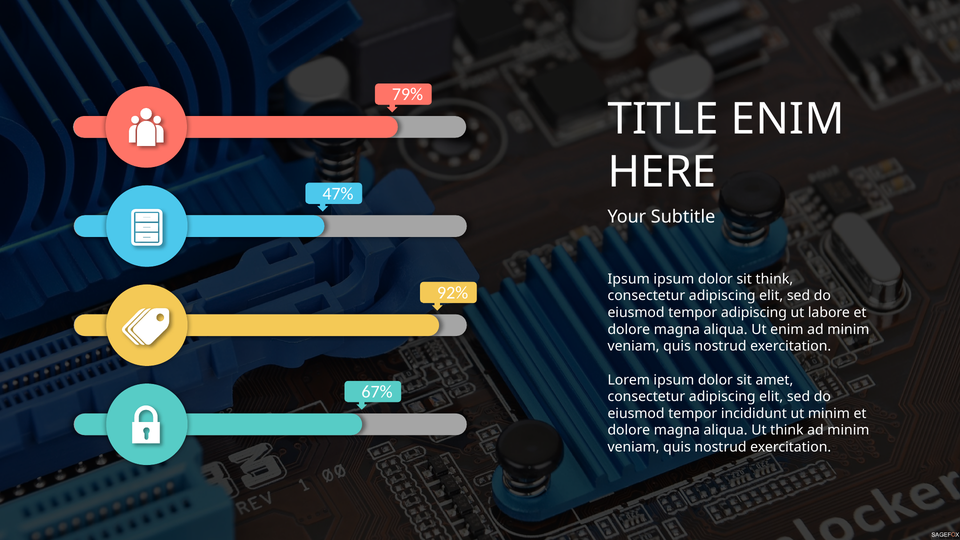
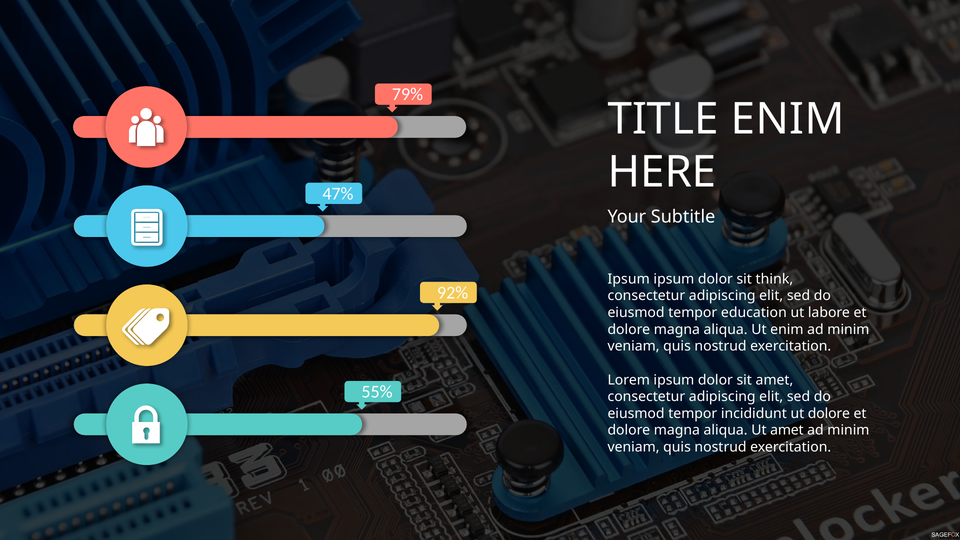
tempor adipiscing: adipiscing -> education (754, 313)
67%: 67% -> 55% (377, 392)
ut minim: minim -> dolore (829, 414)
Ut think: think -> amet (787, 430)
